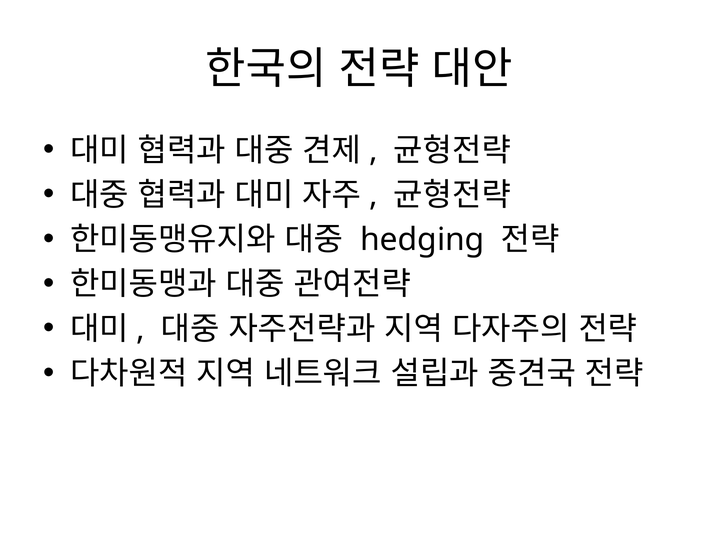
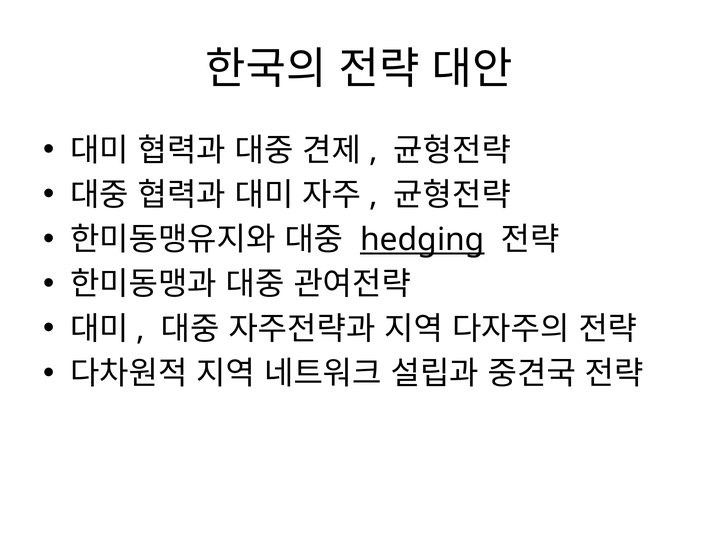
hedging underline: none -> present (422, 240)
